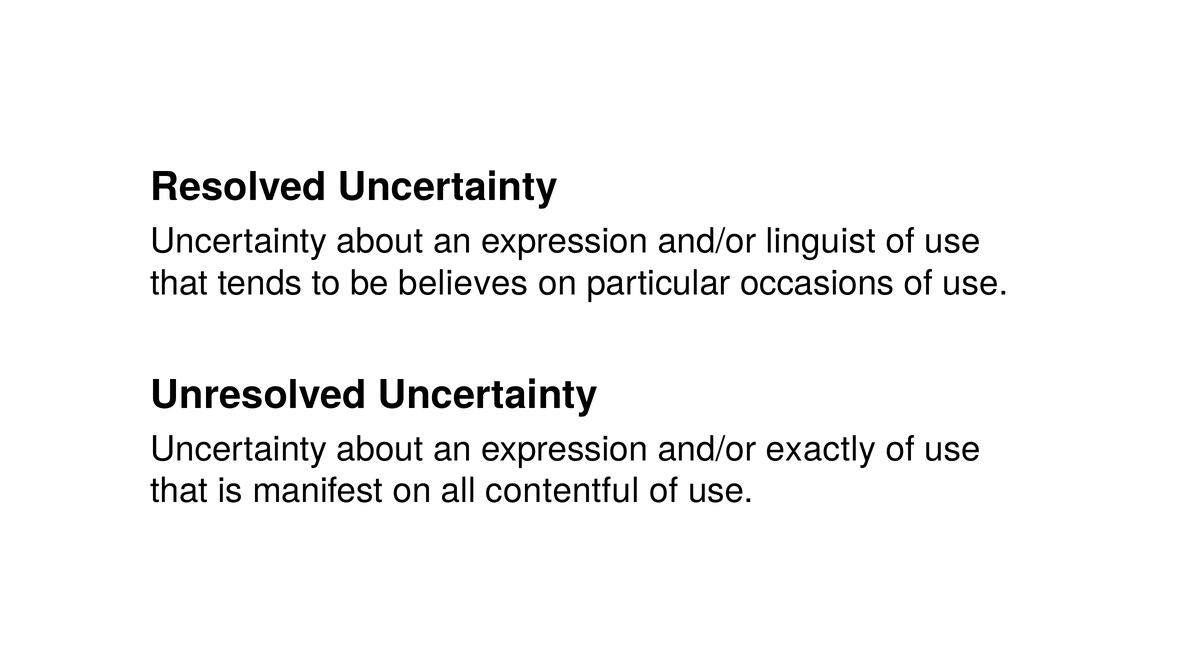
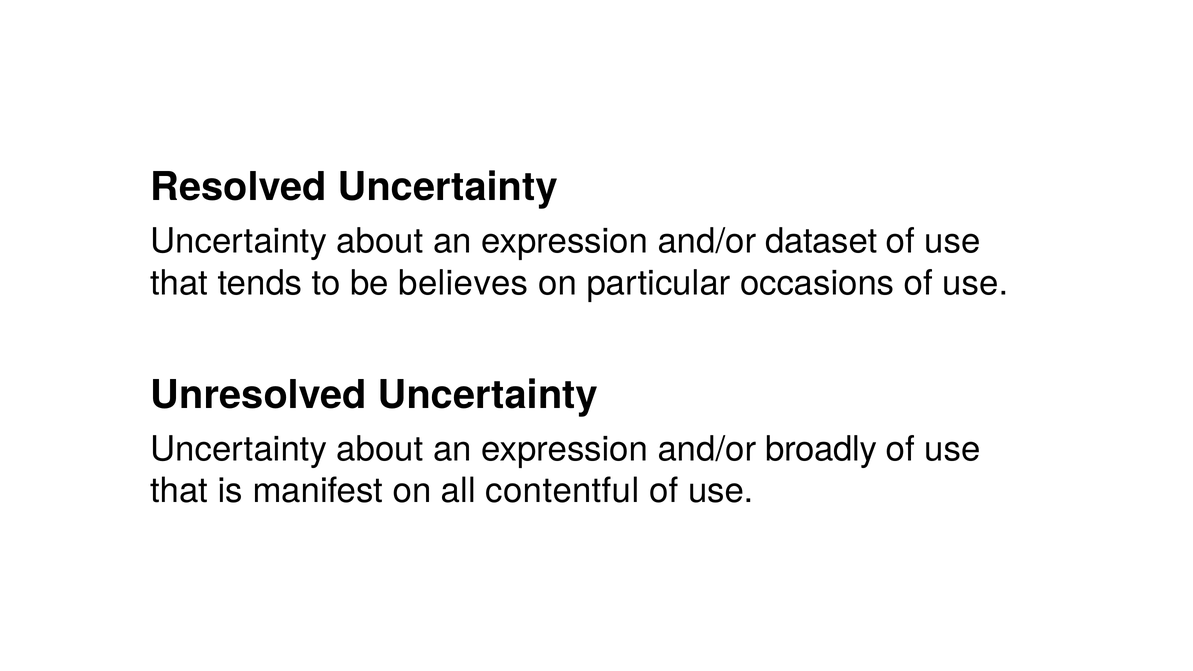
linguist: linguist -> dataset (821, 241)
exactly: exactly -> broadly (821, 449)
